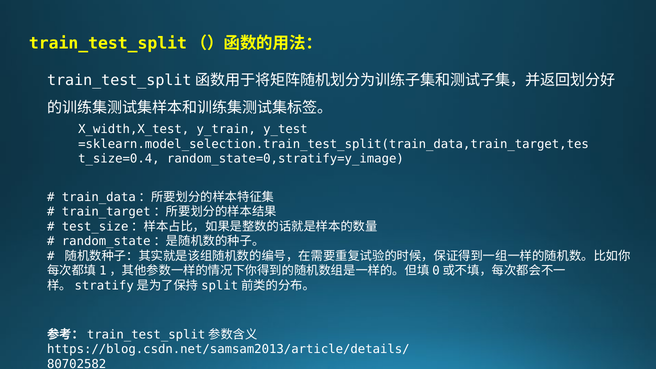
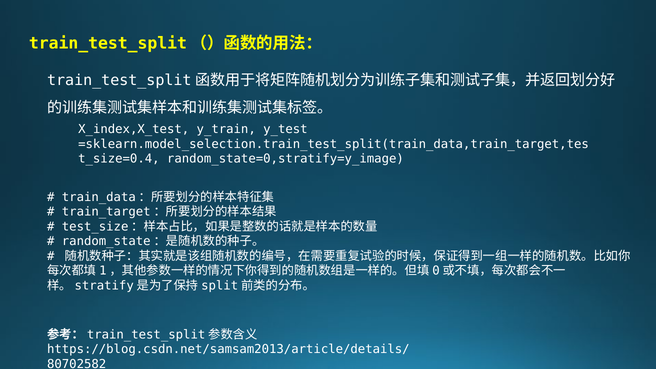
X_width,X_test: X_width,X_test -> X_index,X_test (134, 129)
